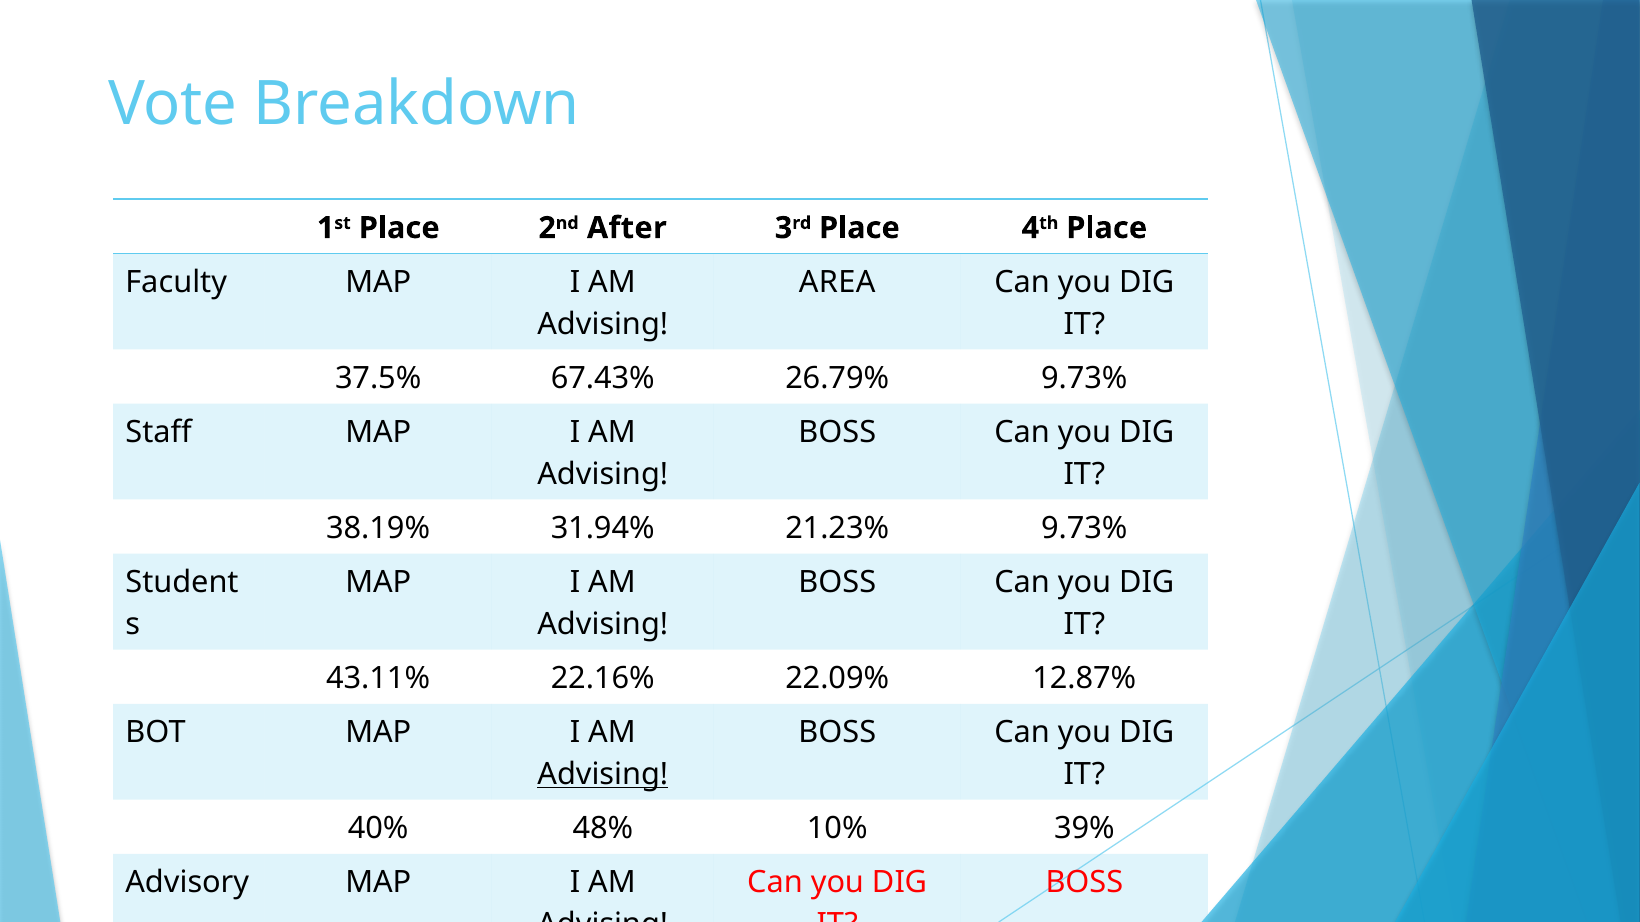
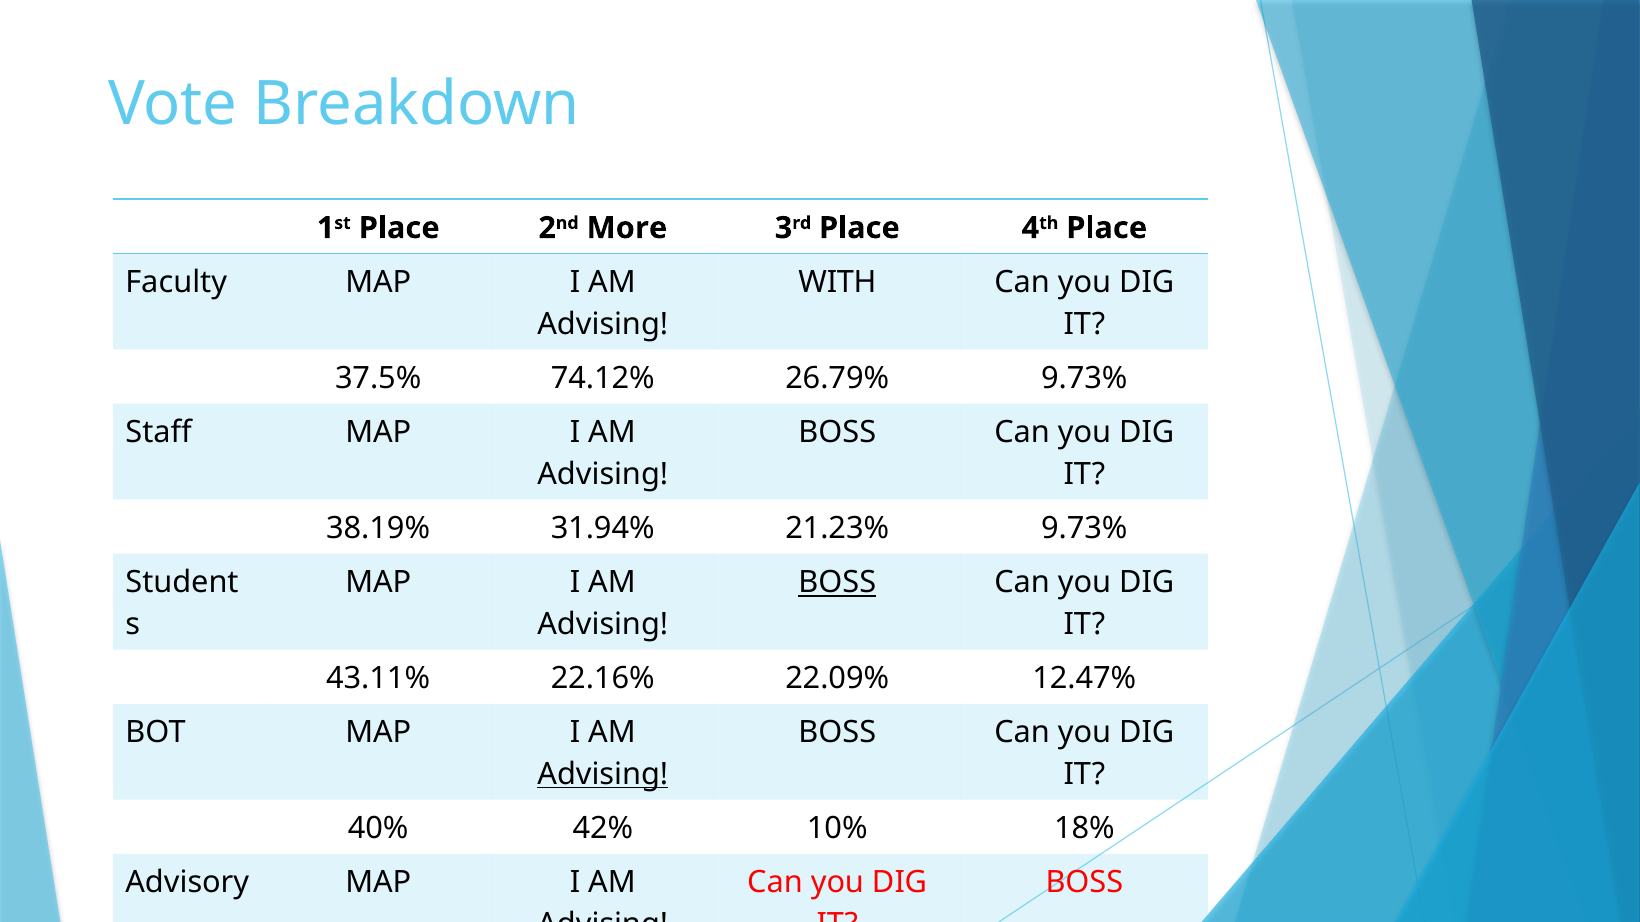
After: After -> More (627, 228)
AREA: AREA -> WITH (837, 282)
67.43%: 67.43% -> 74.12% (603, 378)
BOSS underline: none -> present (837, 583)
12.87%: 12.87% -> 12.47% (1084, 679)
48%: 48% -> 42% (603, 829)
39%: 39% -> 18% (1084, 829)
